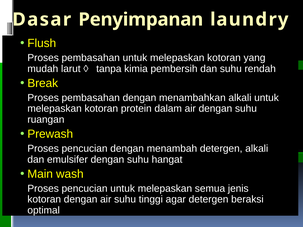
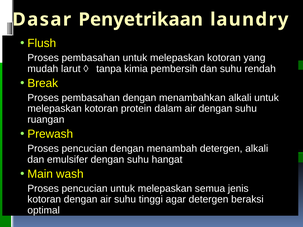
Penyimpanan: Penyimpanan -> Penyetrikaan (141, 20)
